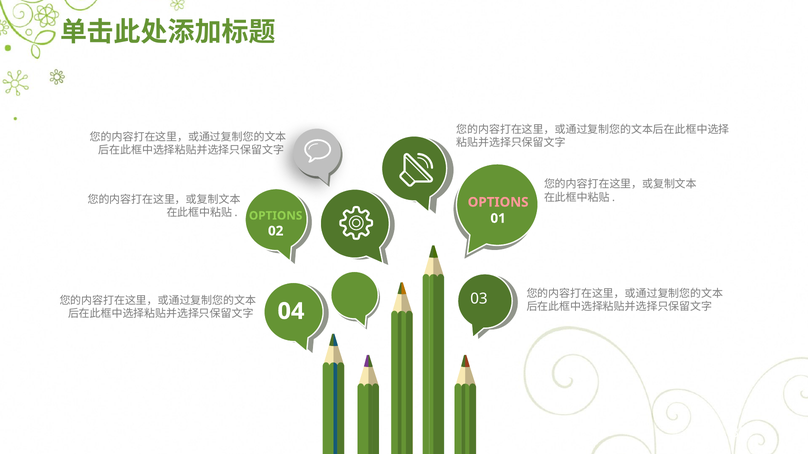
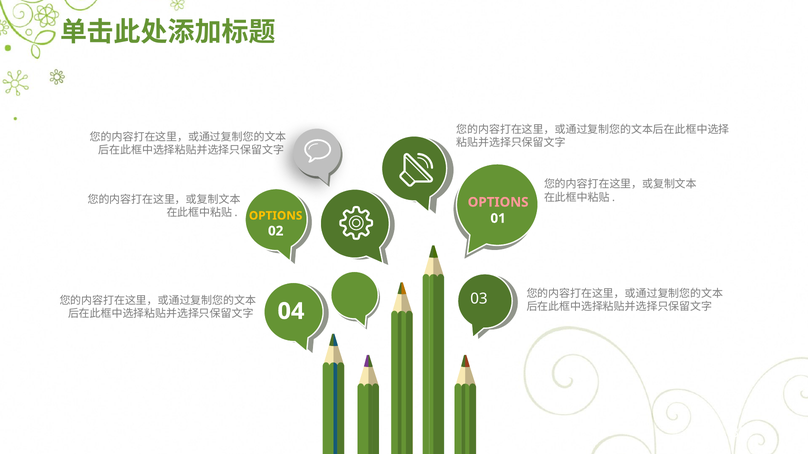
OPTIONS colour: light green -> yellow (276, 216)
